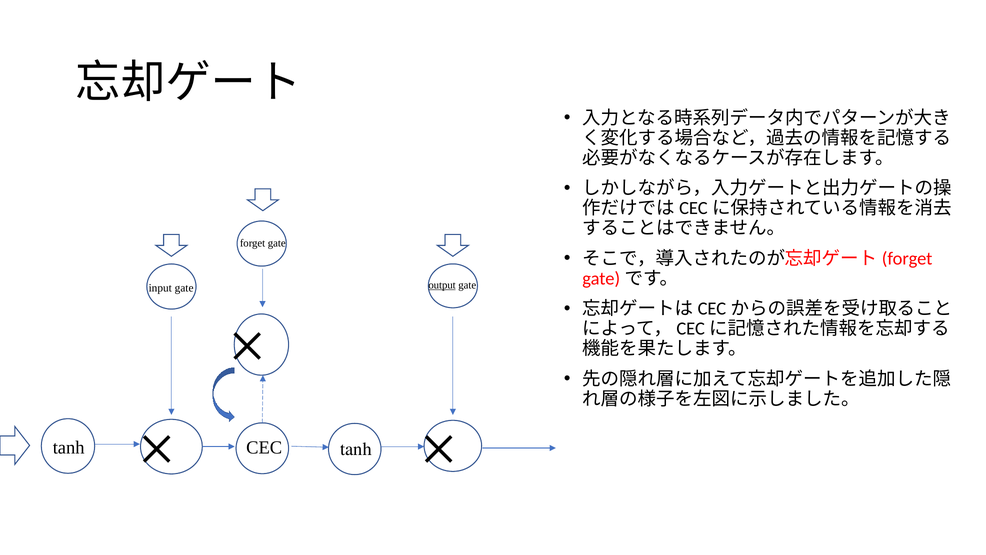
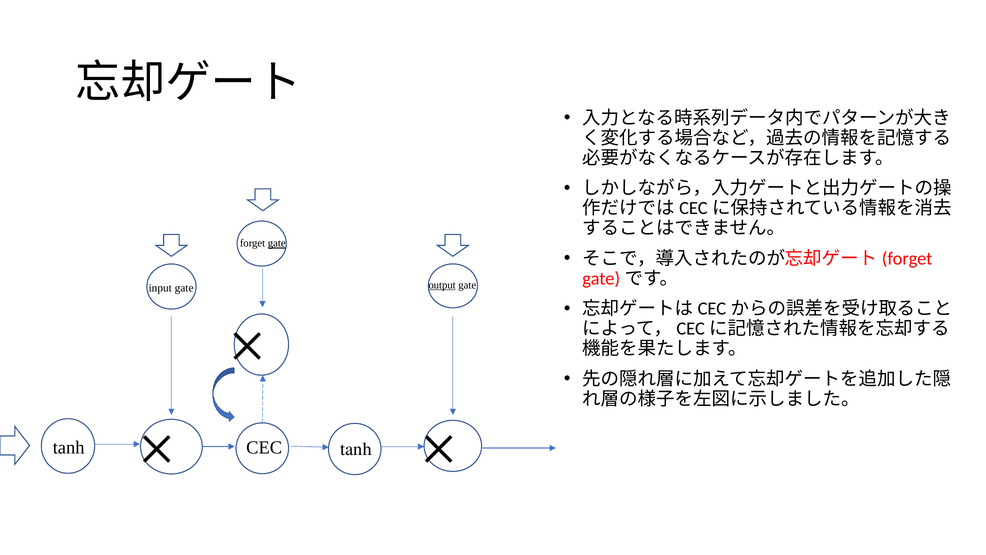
gate underline: none -> present (277, 243)
